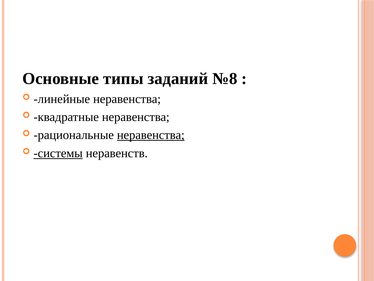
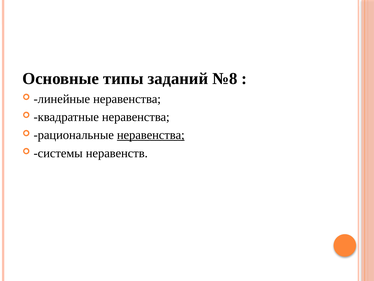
системы underline: present -> none (58, 153)
